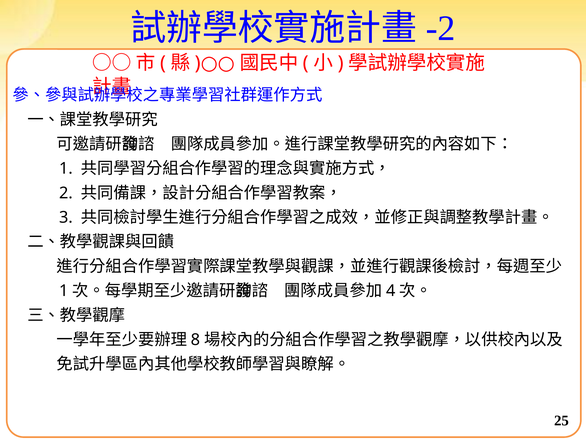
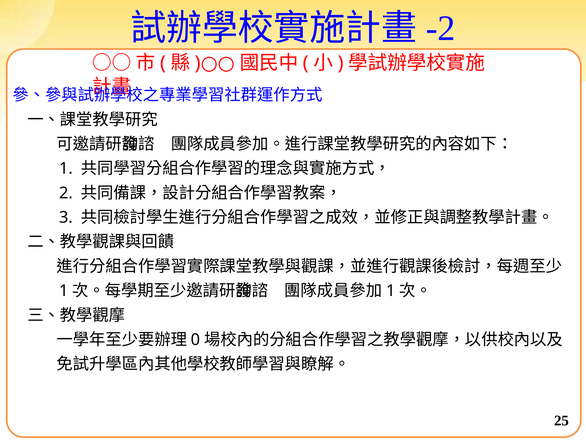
4: 4 -> 1 (391, 291)
8: 8 -> 0 (196, 339)
